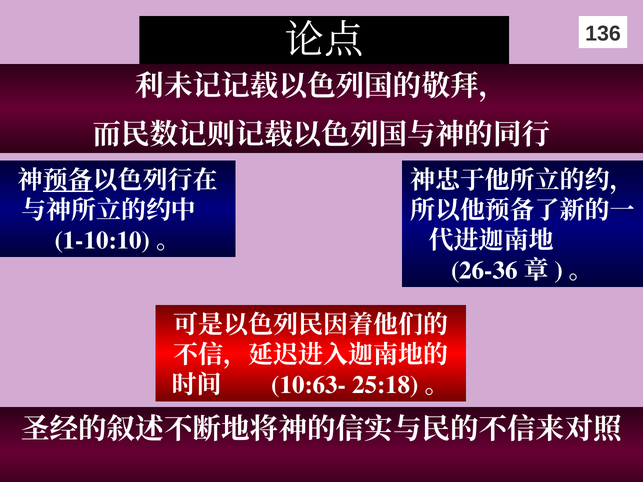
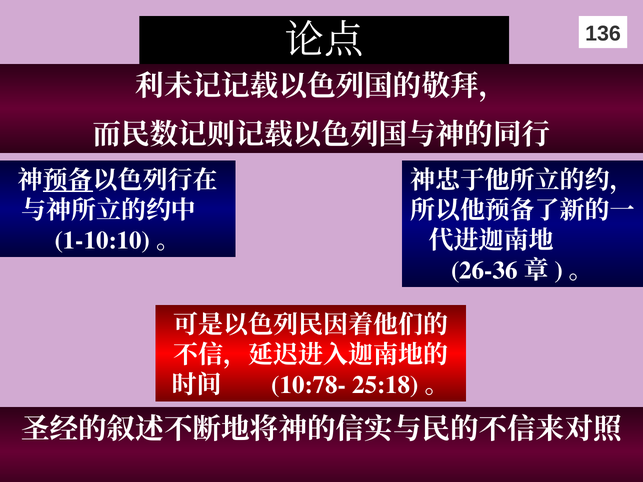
10:63-: 10:63- -> 10:78- (309, 385)
